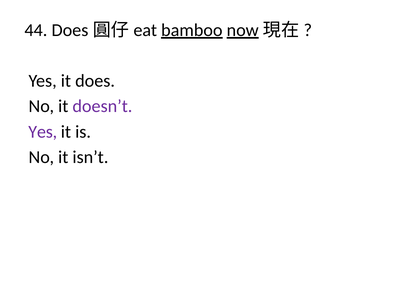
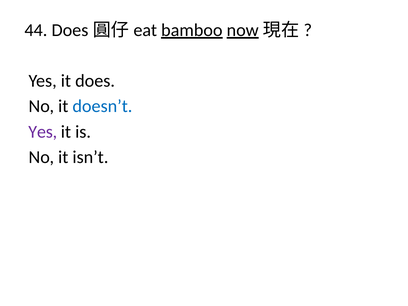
doesn’t colour: purple -> blue (102, 106)
